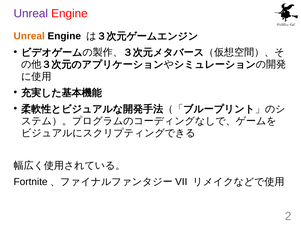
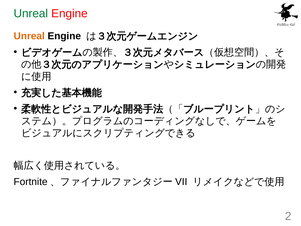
Unreal colour: purple -> green (31, 14)
